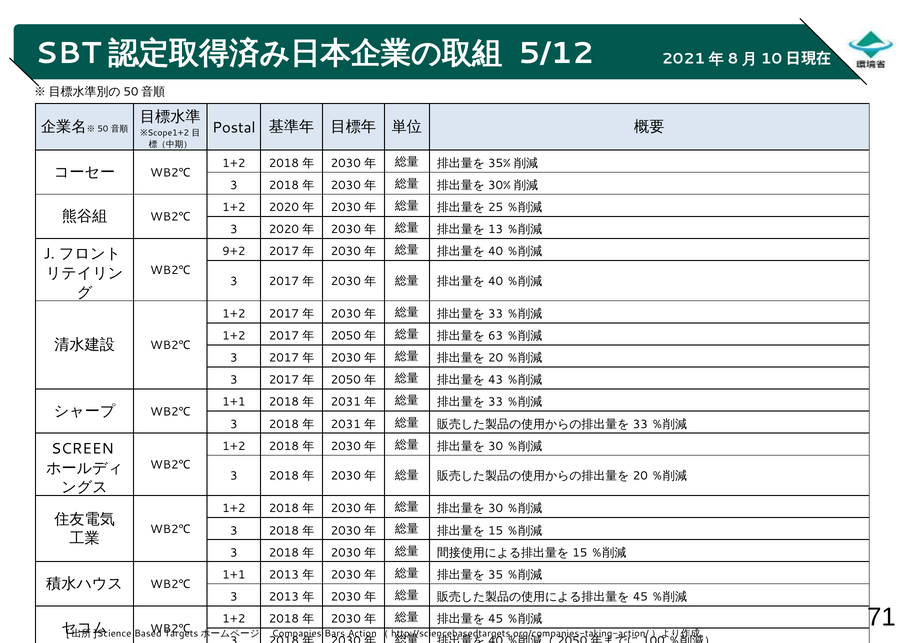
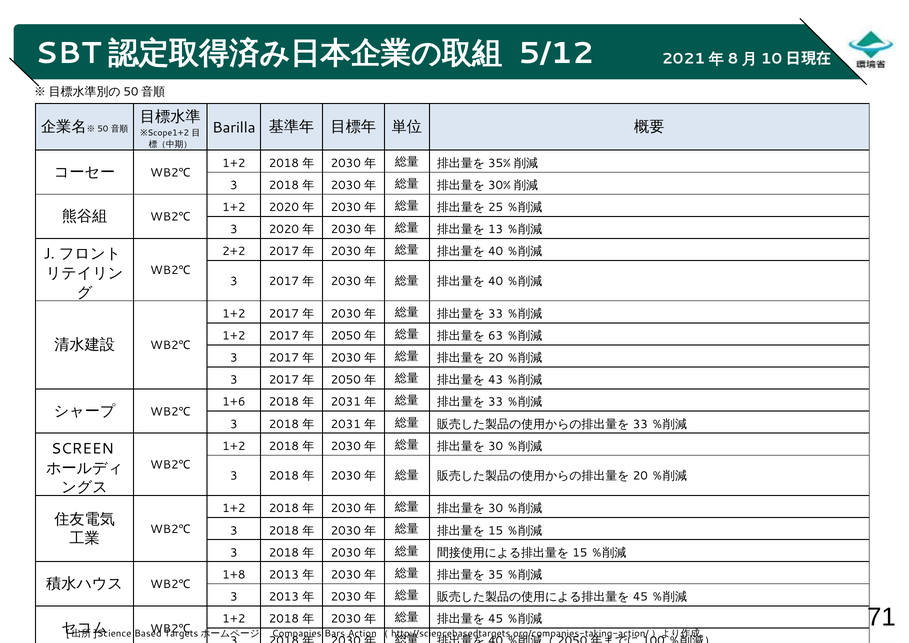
Postal: Postal -> Barilla (234, 128)
9+2: 9+2 -> 2+2 (234, 251)
1+1: 1+1 -> 1+6 (234, 402)
1+1: 1+1 -> 1+8 (234, 574)
